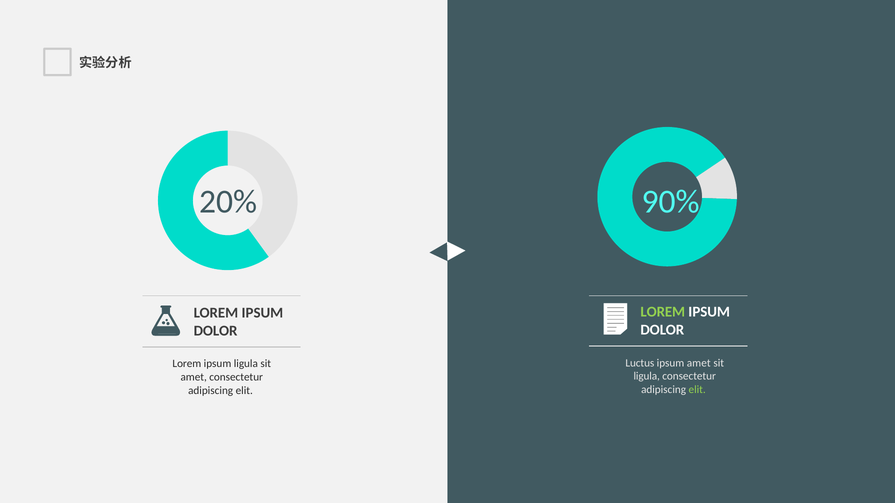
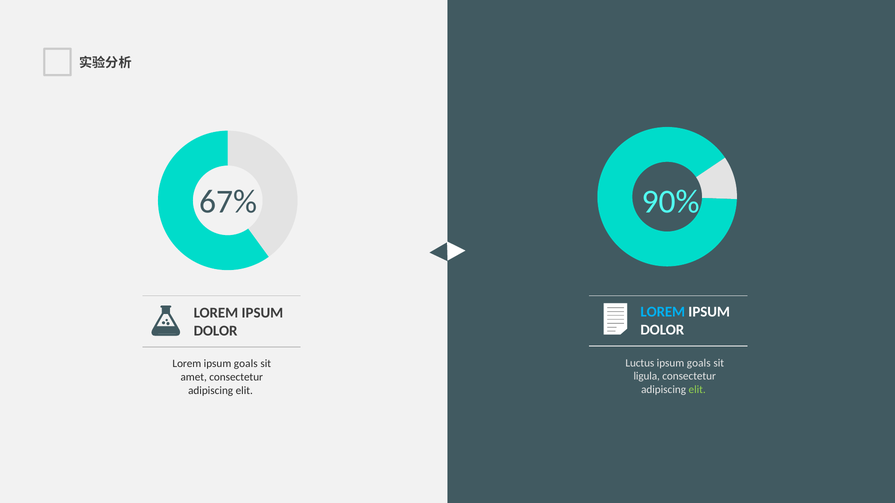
20%: 20% -> 67% (228, 202)
LOREM colour: light green -> light blue (663, 312)
amet: amet -> goals (699, 363)
Lorem ipsum ligula: ligula -> goals (246, 364)
